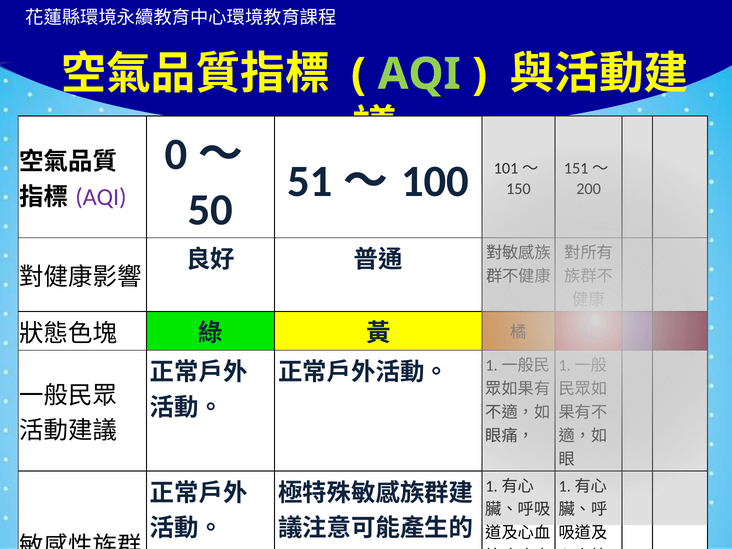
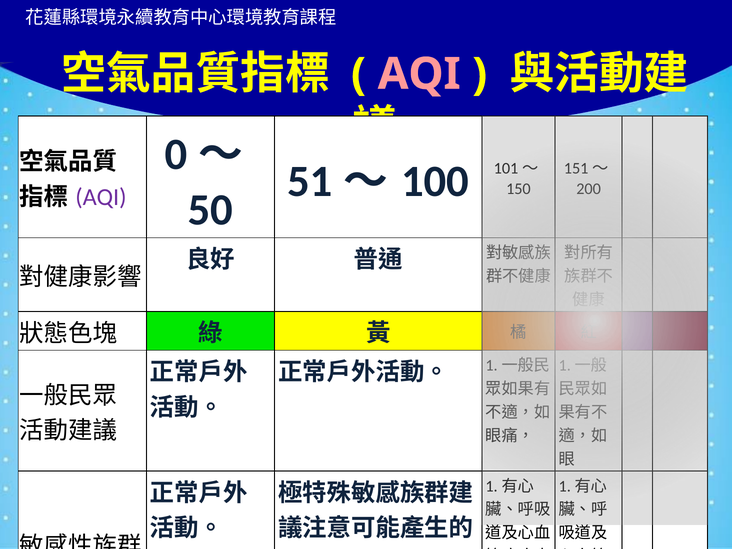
AQI colour: light green -> pink (419, 74)
